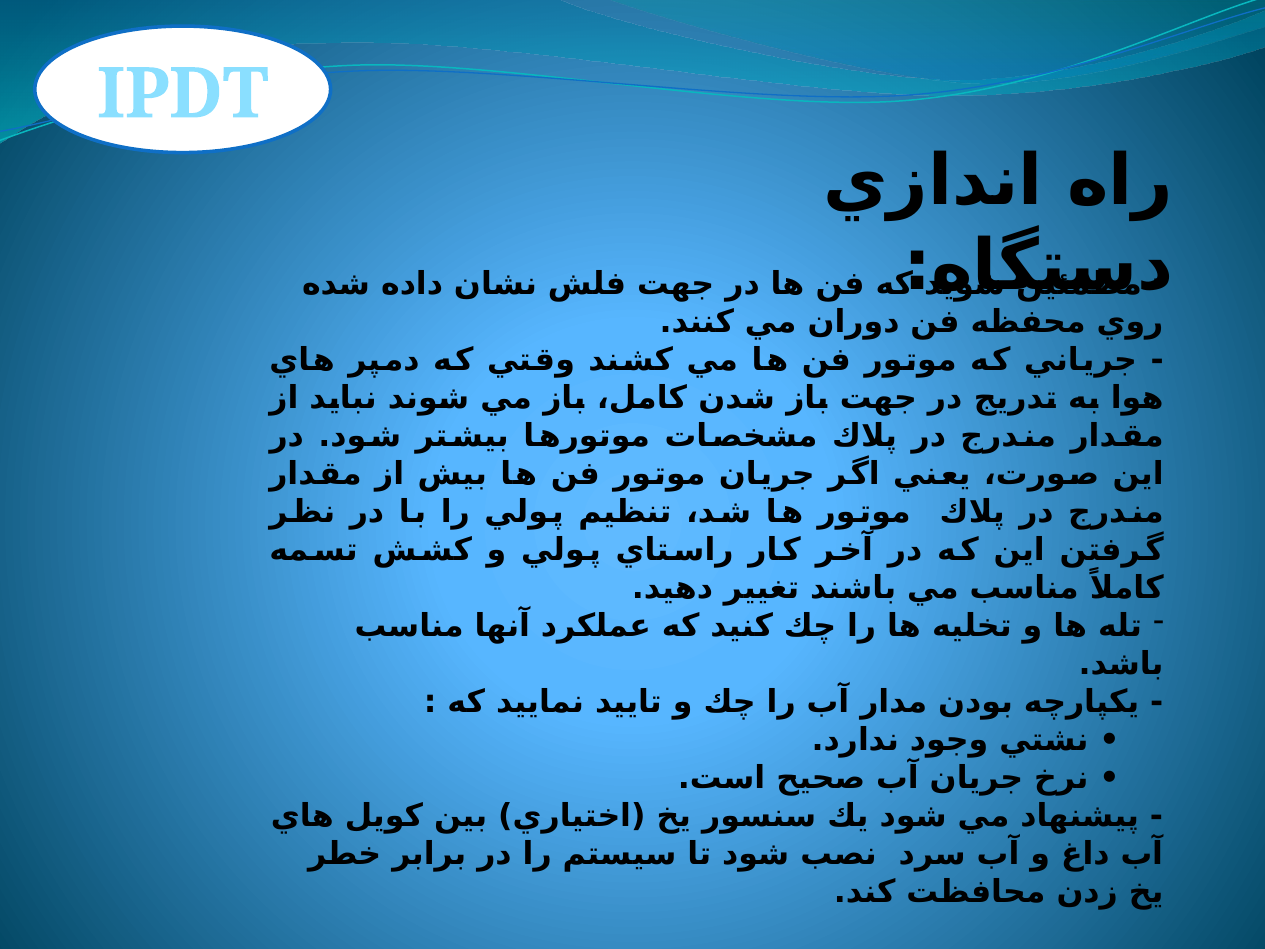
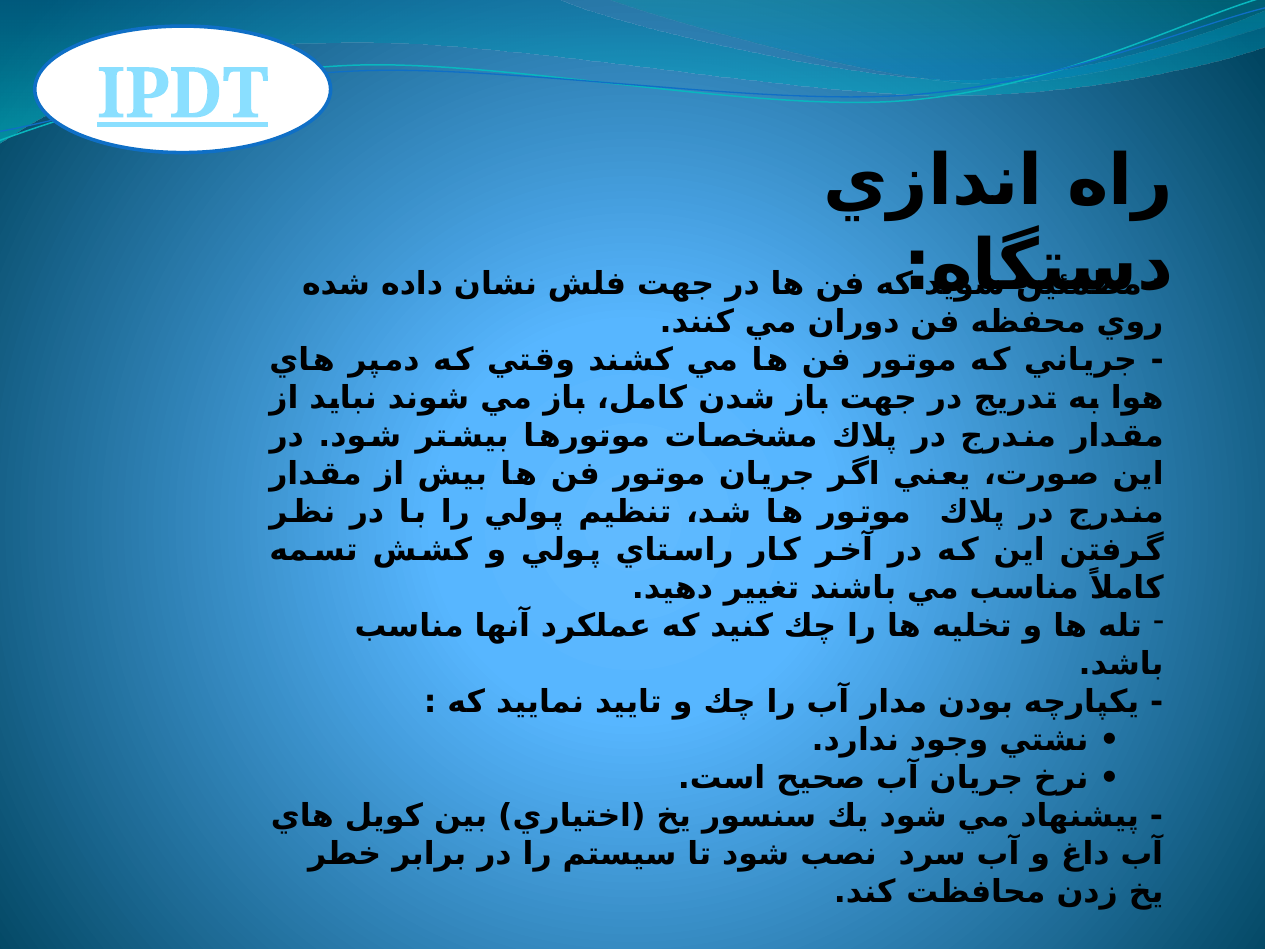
IPDT underline: none -> present (183, 94)
